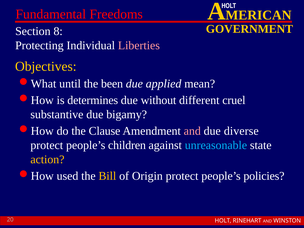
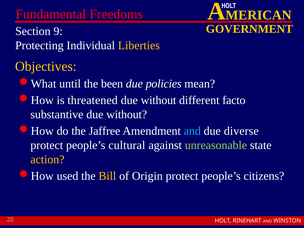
8: 8 -> 9 (58, 31)
Liberties colour: pink -> yellow (139, 45)
applied: applied -> policies (164, 84)
determines: determines -> threatened (93, 100)
cruel: cruel -> facto (234, 100)
substantive due bigamy: bigamy -> without (127, 115)
Clause: Clause -> Jaffree (105, 131)
and colour: pink -> light blue (192, 131)
children: children -> cultural (127, 145)
unreasonable colour: light blue -> light green (216, 145)
policies: policies -> citizens (264, 176)
